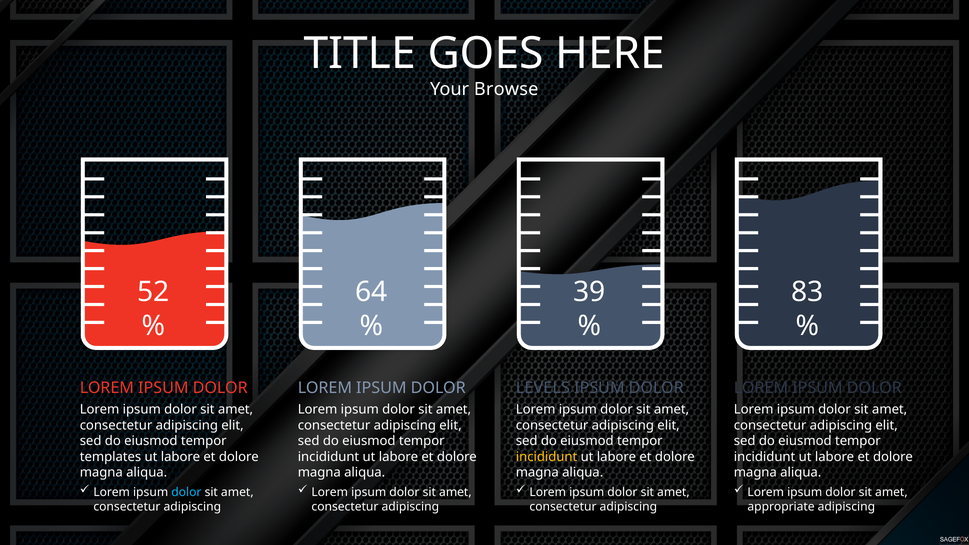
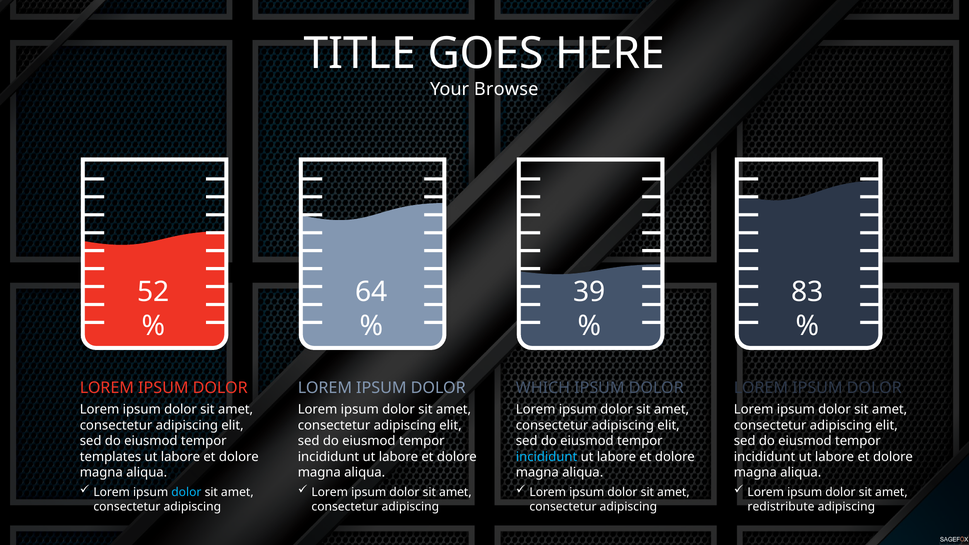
LEVELS: LEVELS -> WHICH (543, 388)
incididunt colour: yellow -> light blue (547, 457)
appropriate: appropriate -> redistribute (781, 507)
